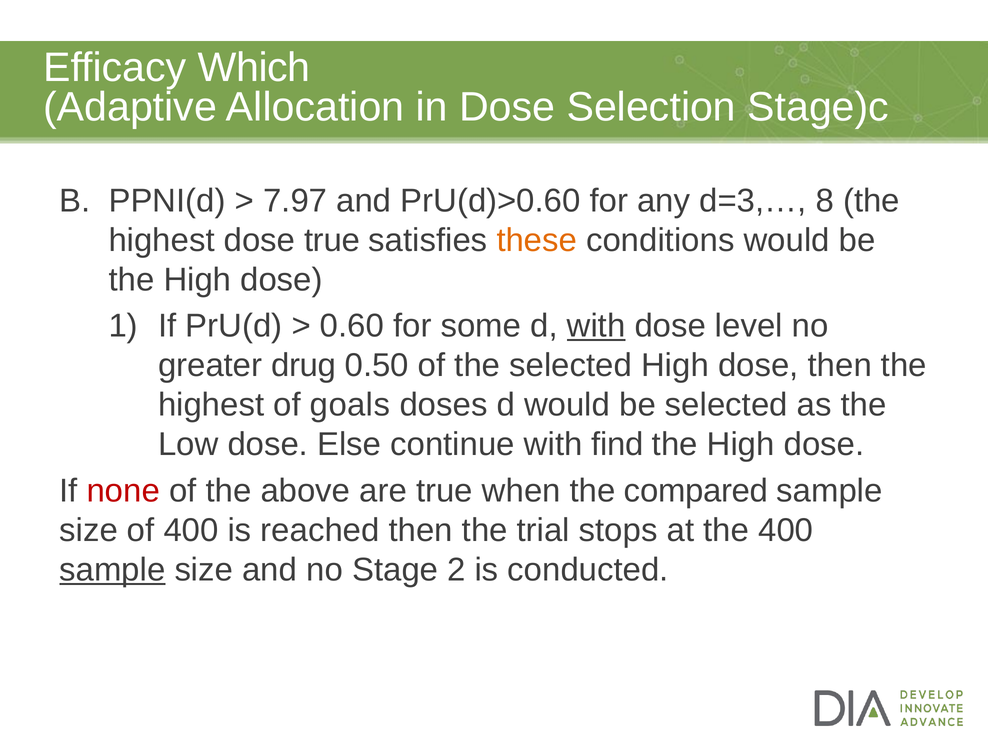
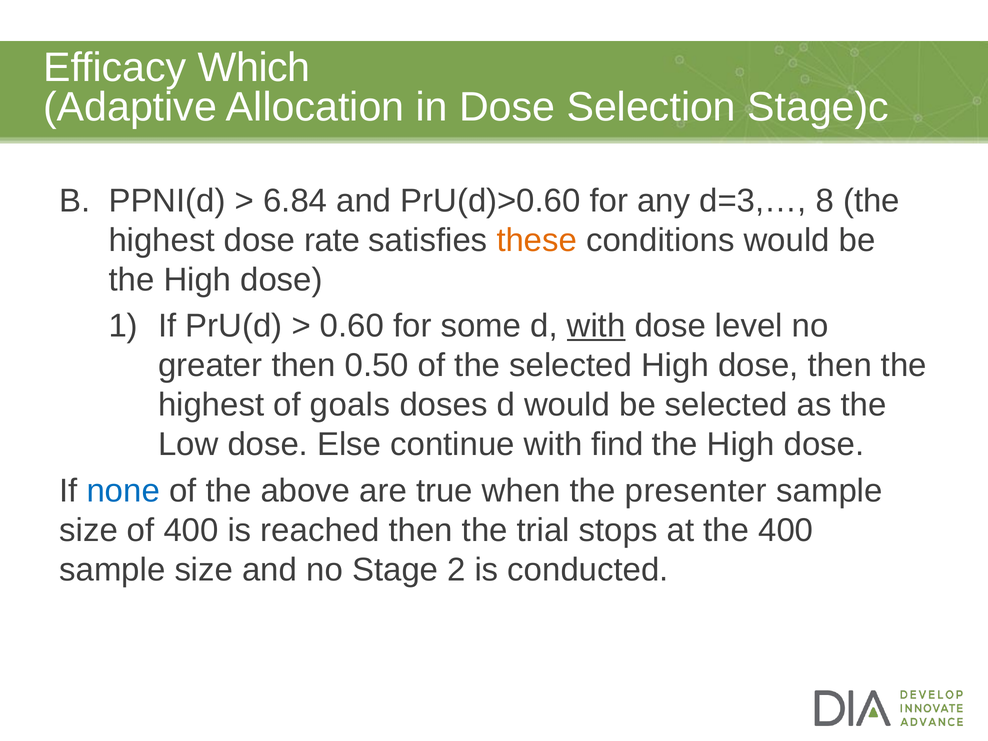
7.97: 7.97 -> 6.84 (295, 201)
dose true: true -> rate (332, 240)
greater drug: drug -> then (304, 366)
none colour: red -> blue (123, 491)
compared: compared -> presenter (696, 491)
sample underline: present -> none (112, 570)
